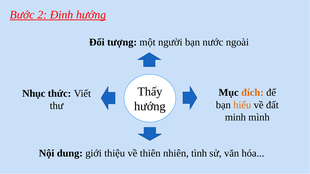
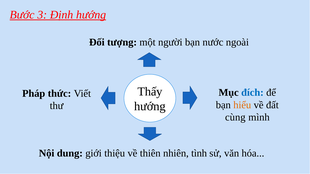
2: 2 -> 3 (42, 15)
đích colour: orange -> blue (252, 93)
Nhục: Nhục -> Pháp (34, 94)
minh: minh -> cùng (235, 118)
